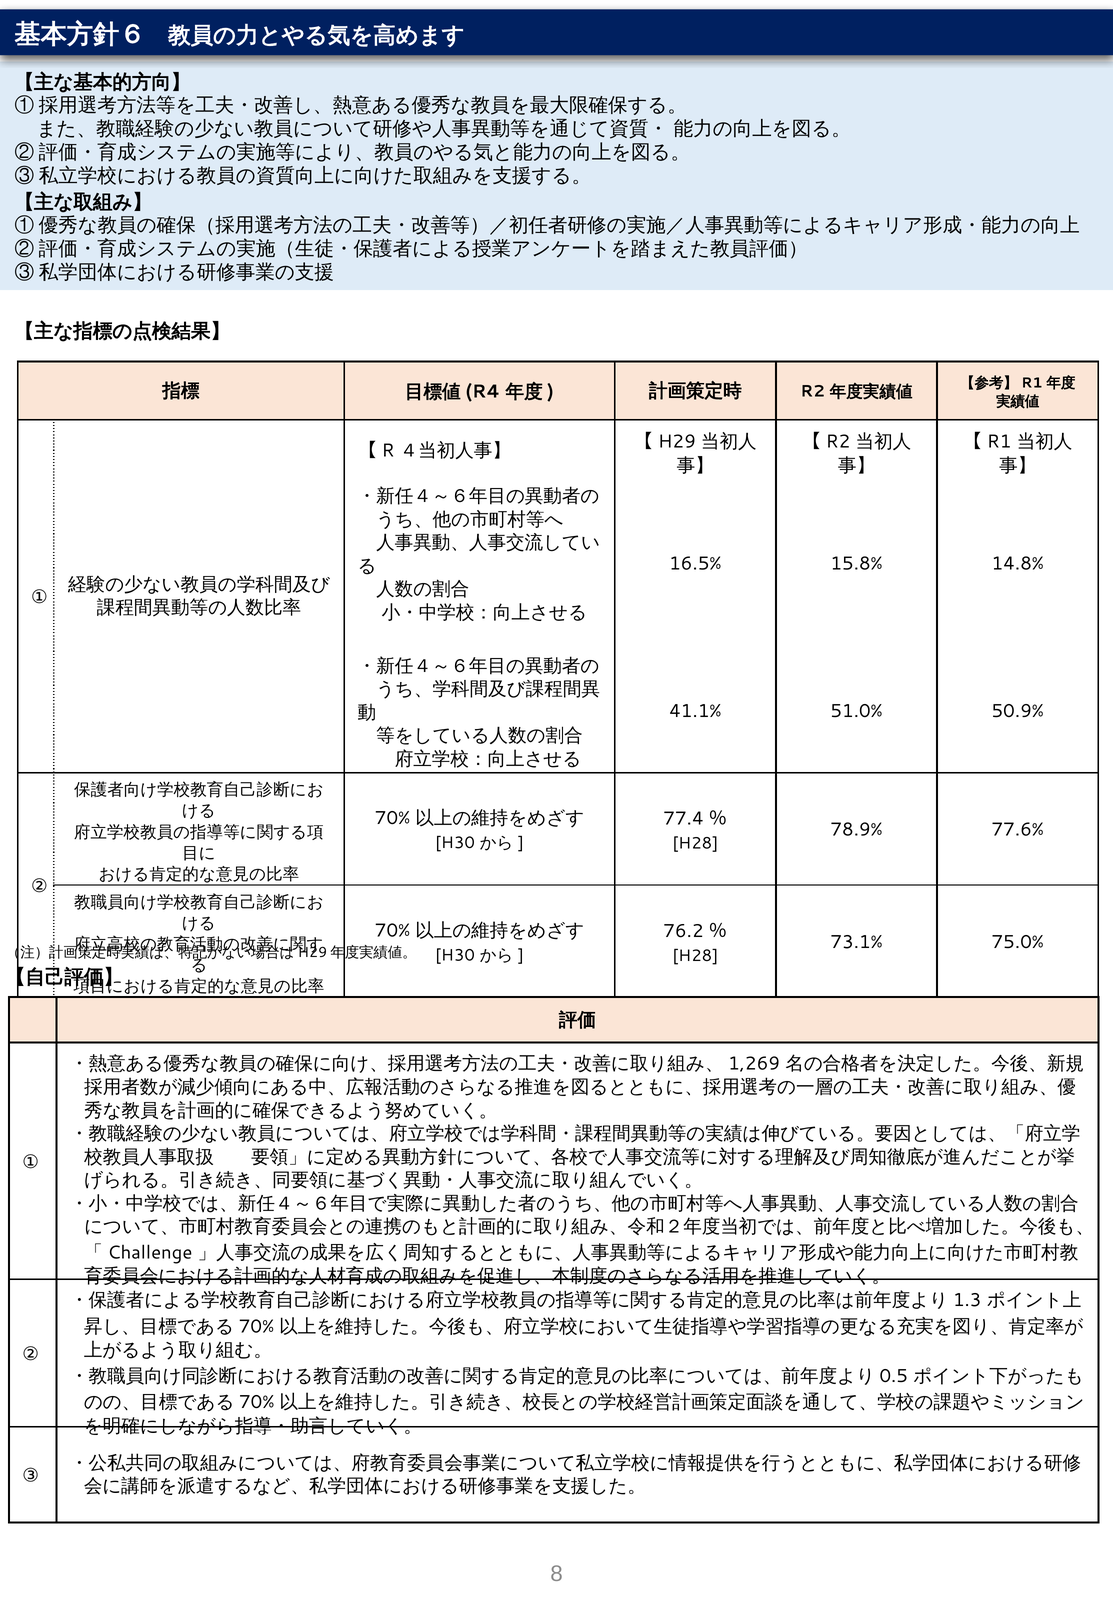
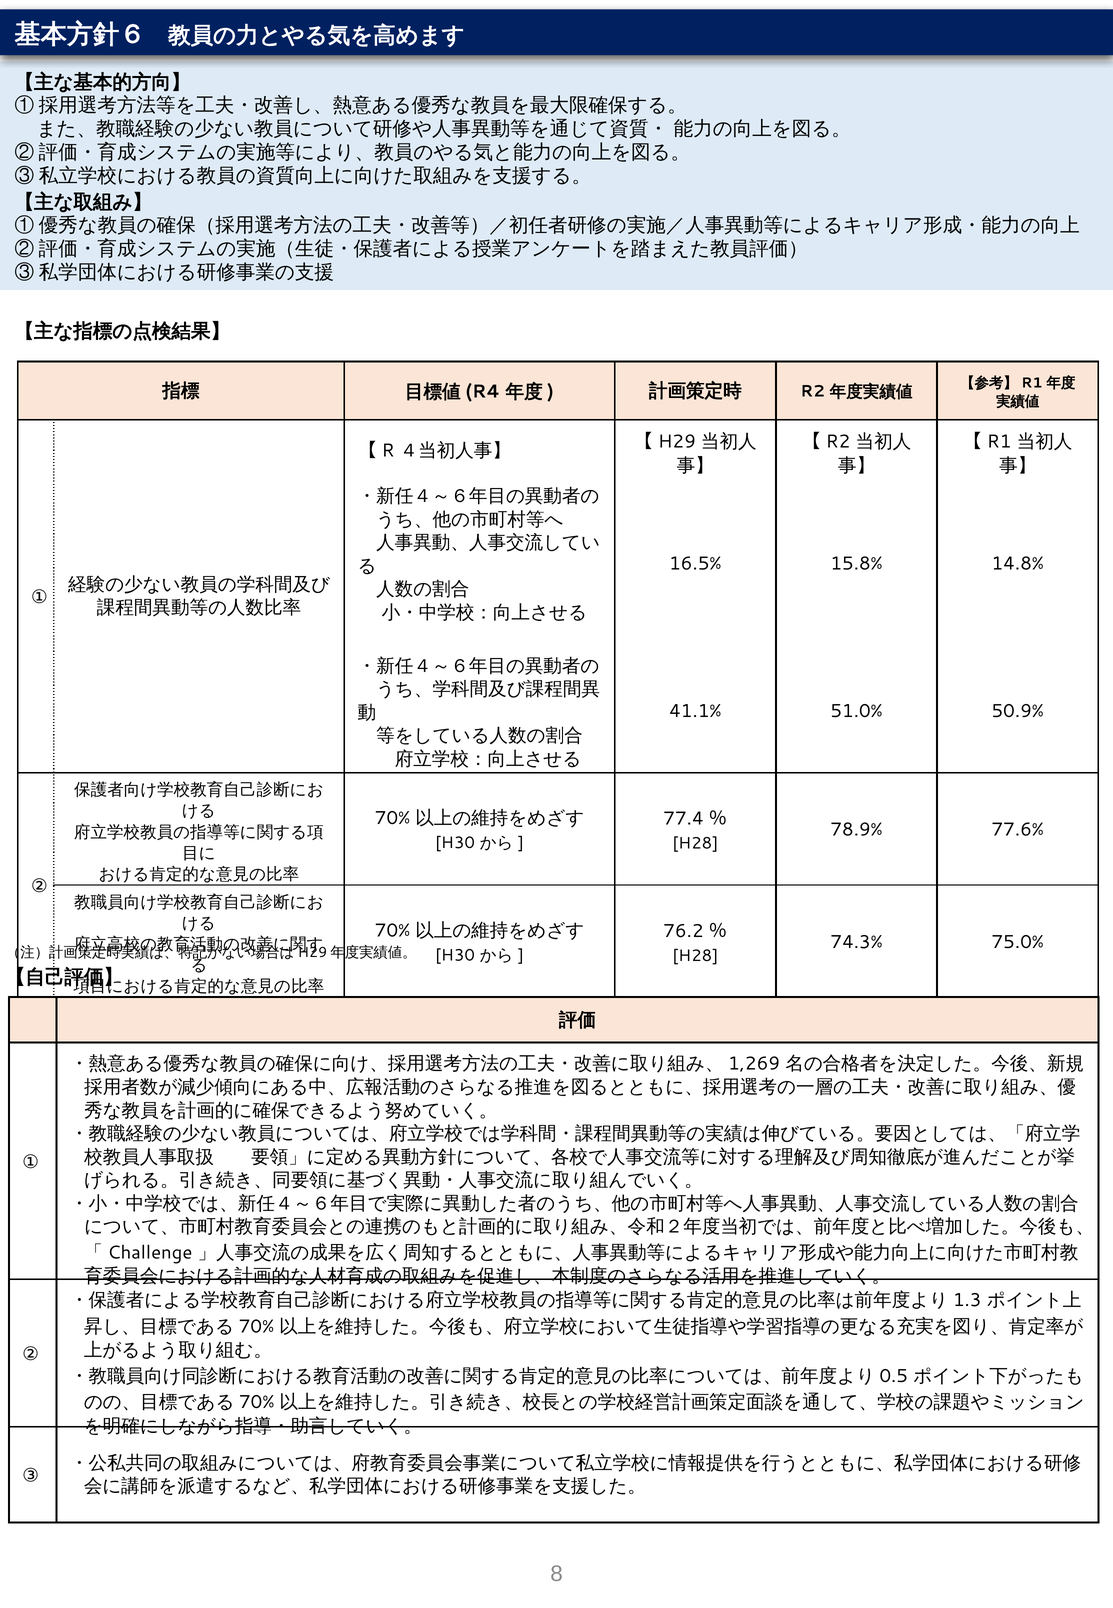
73.1%: 73.1% -> 74.3% (856, 942)
